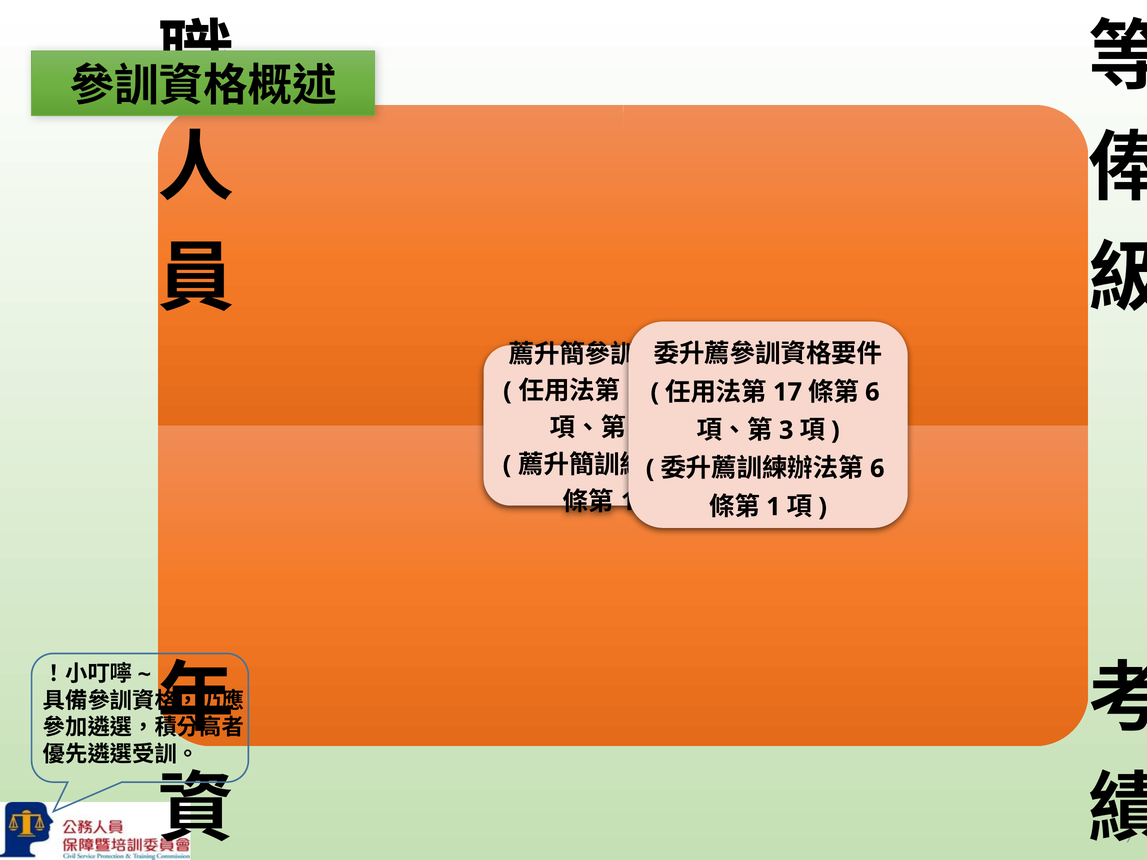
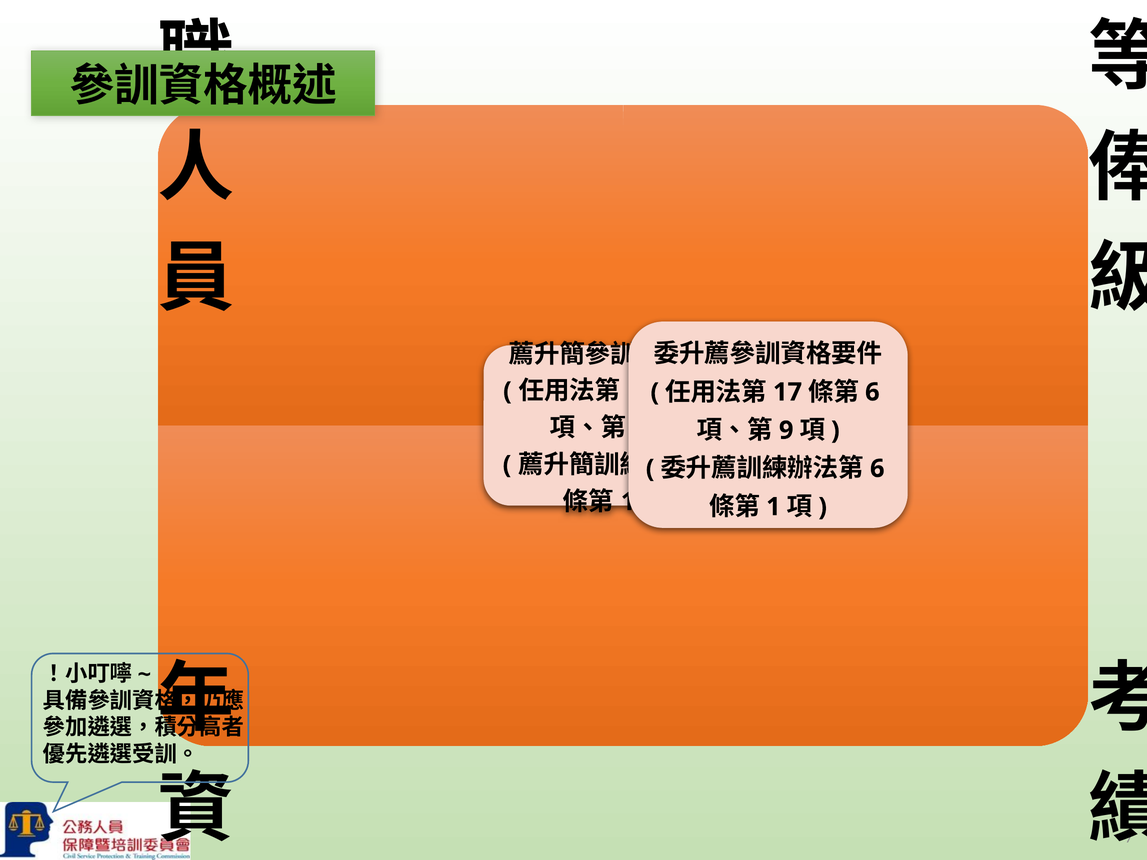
3: 3 -> 9 (786, 430)
